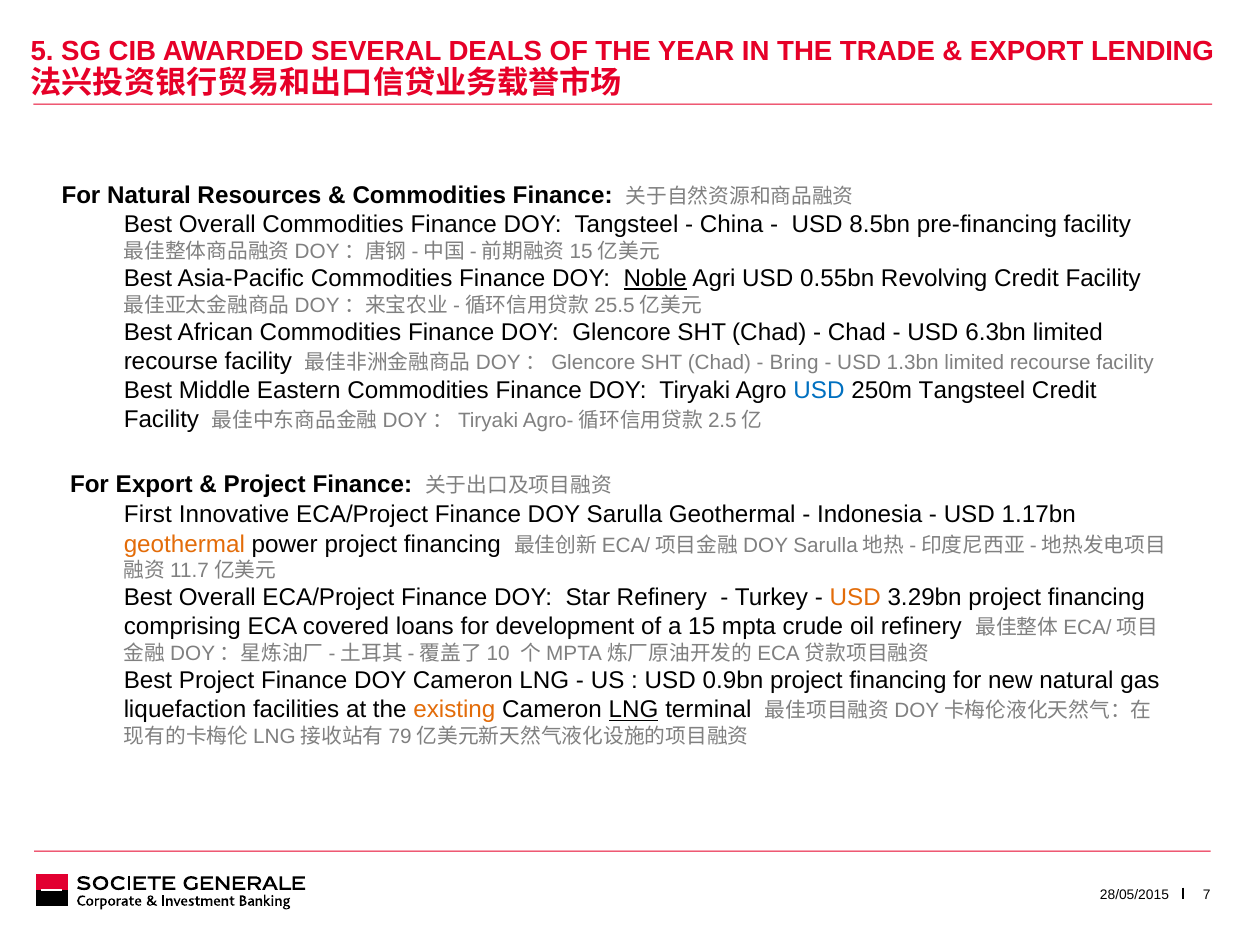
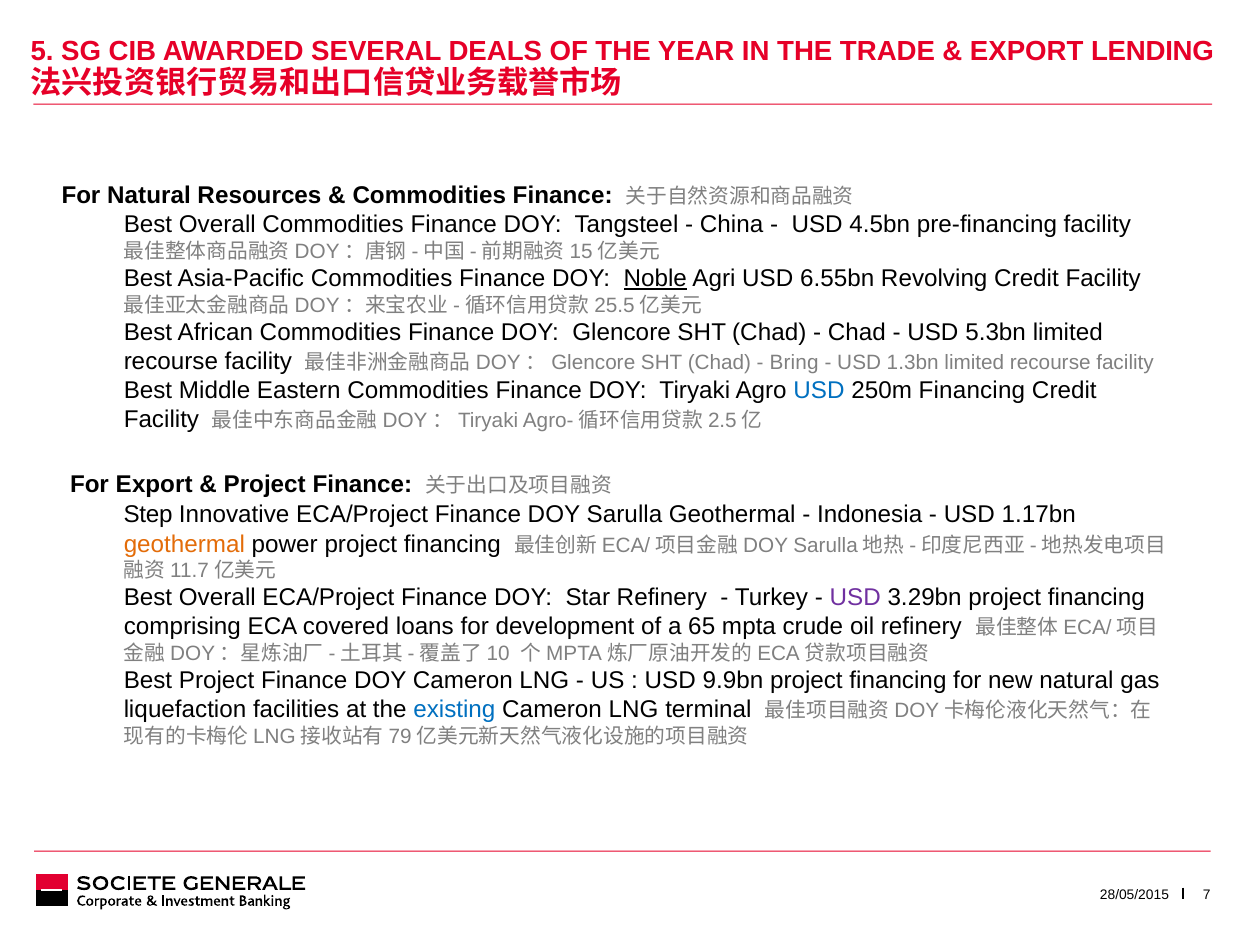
8.5bn: 8.5bn -> 4.5bn (880, 225)
0.55bn: 0.55bn -> 6.55bn (837, 279)
6.3bn: 6.3bn -> 5.3bn (996, 333)
250m Tangsteel: Tangsteel -> Financing (972, 391)
First: First -> Step (148, 515)
USD colour: orange -> purple (855, 598)
15: 15 -> 65 (702, 627)
0.9bn: 0.9bn -> 9.9bn (733, 681)
existing colour: orange -> blue (454, 711)
LNG underline: present -> none (634, 711)
